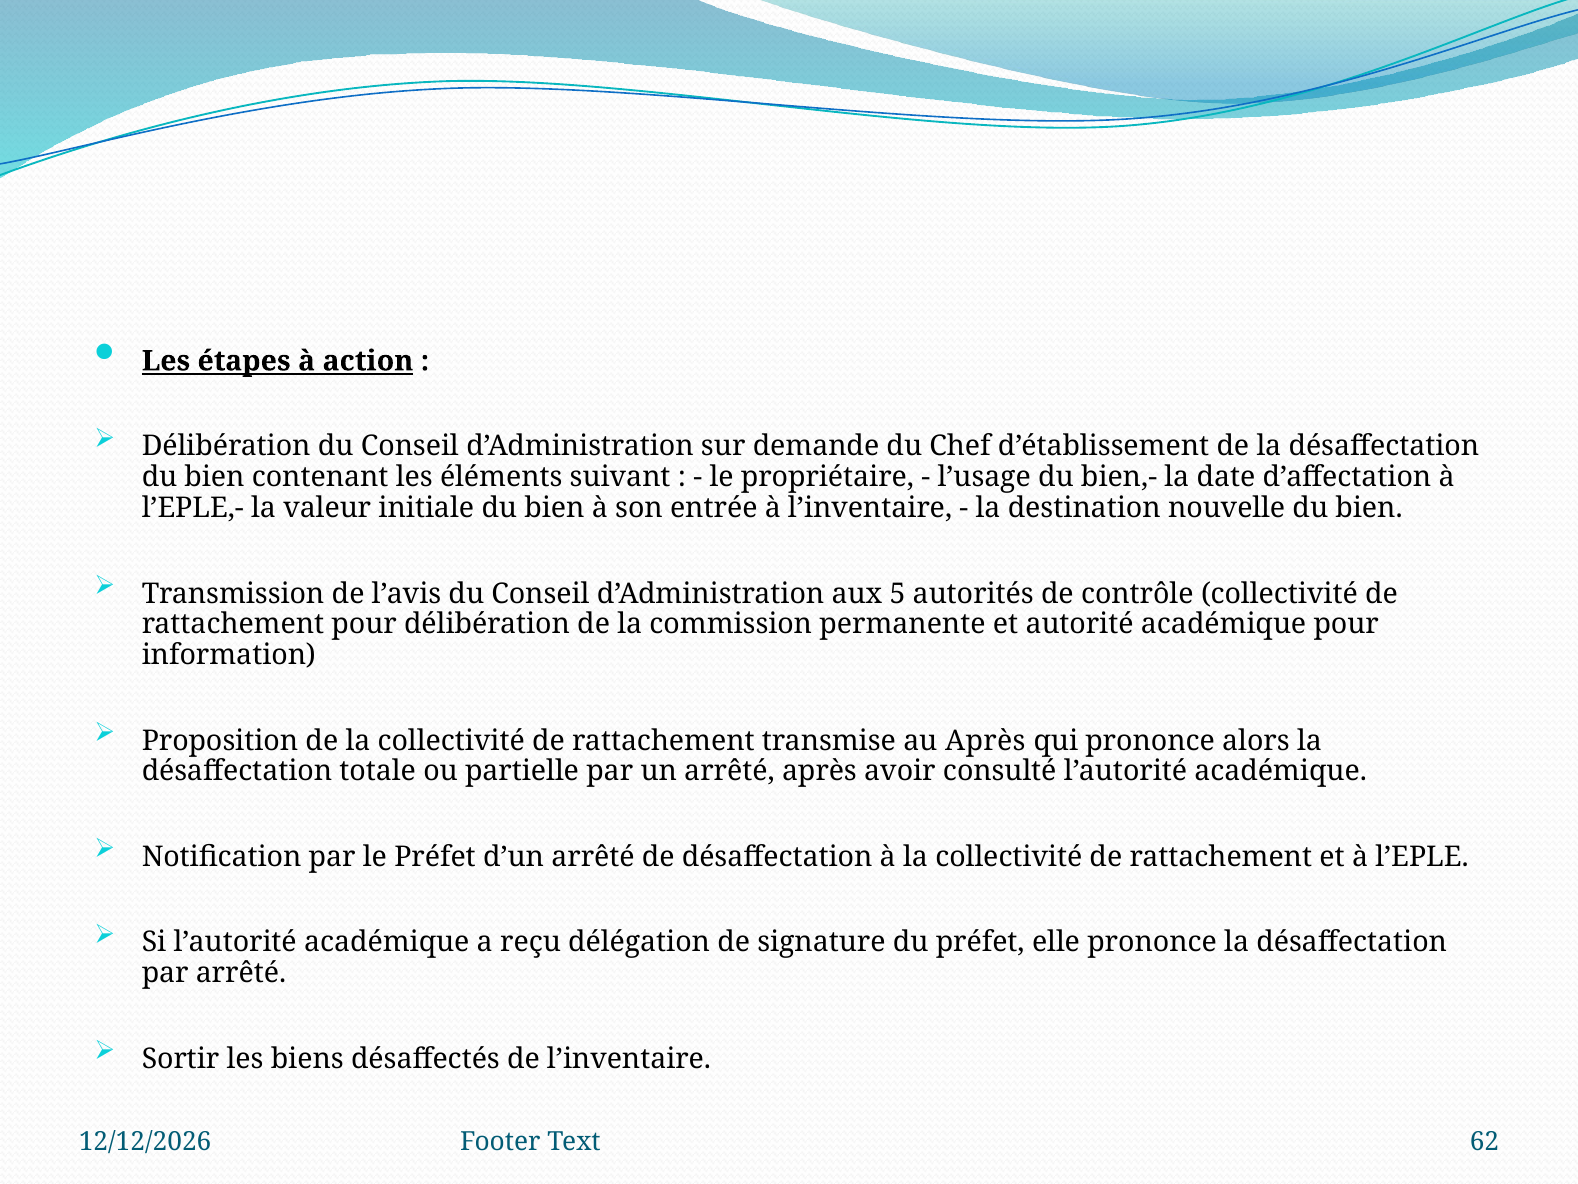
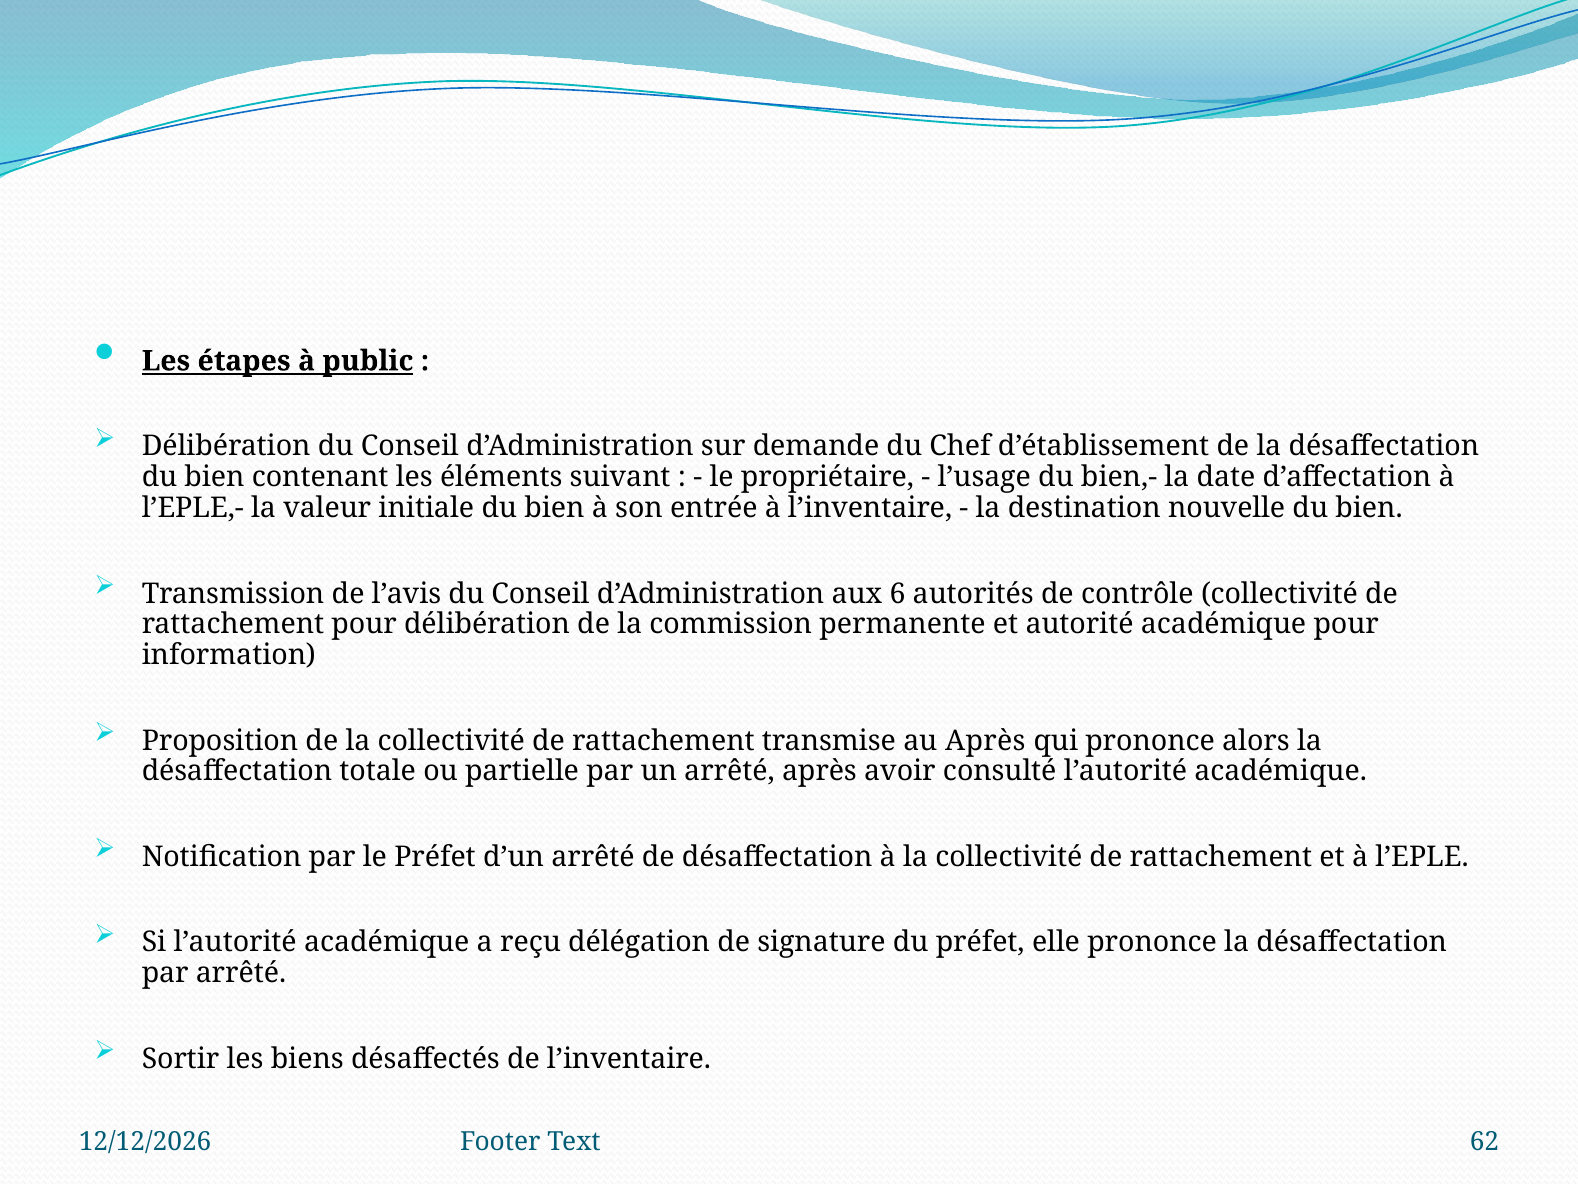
action: action -> public (368, 361)
5: 5 -> 6 (898, 593)
